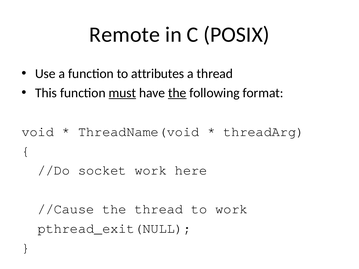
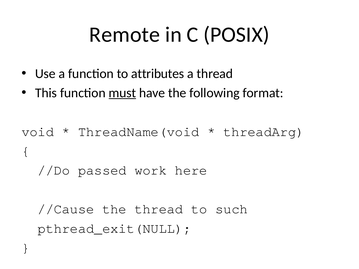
the underline: present -> none (177, 93)
socket: socket -> passed (102, 170)
to work: work -> such (232, 209)
